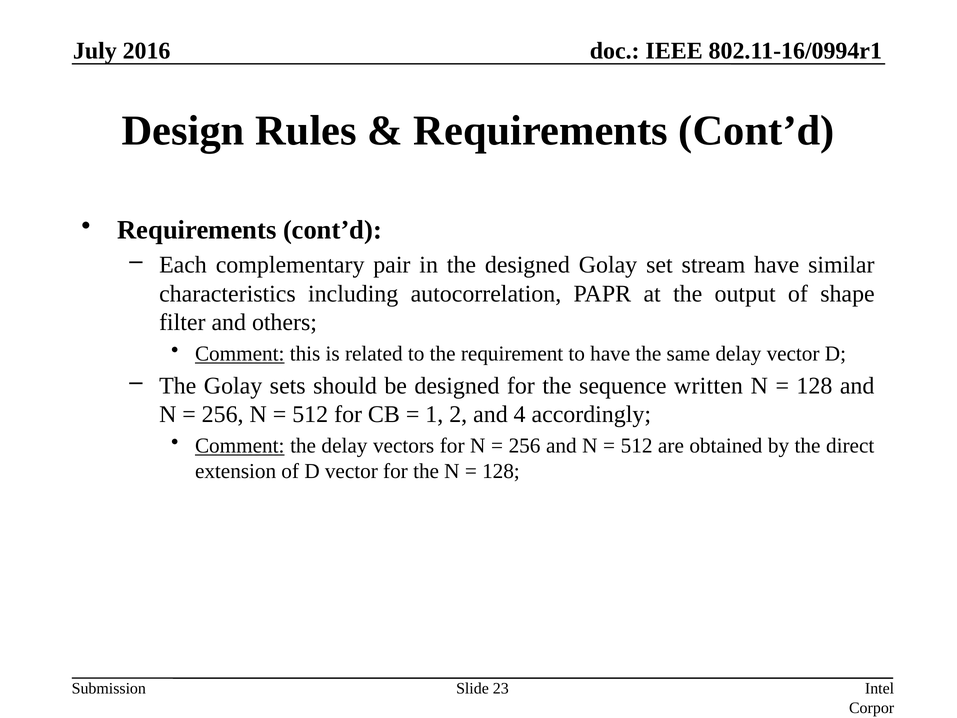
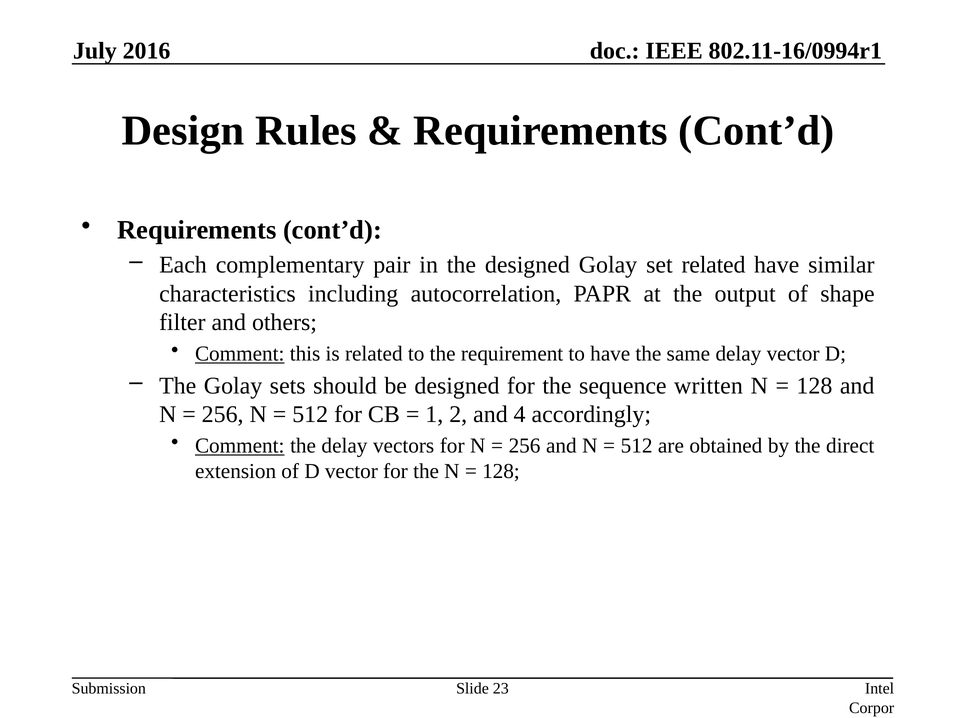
set stream: stream -> related (714, 265)
